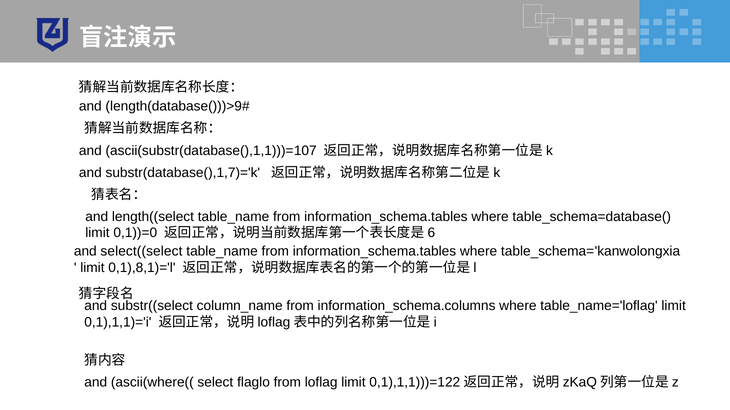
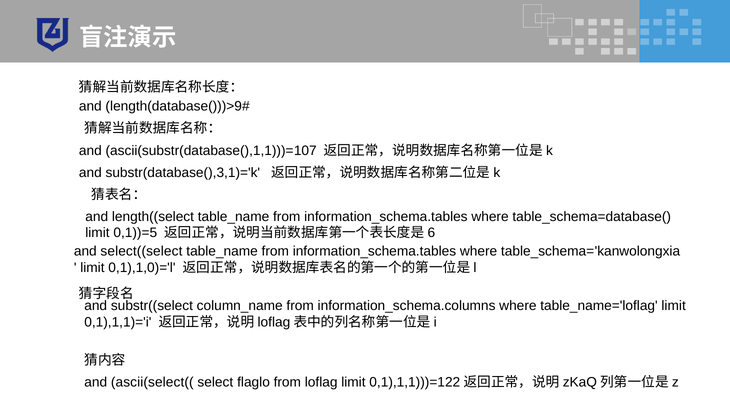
substr(database(),1,7)='k: substr(database(),1,7)='k -> substr(database(),3,1)='k (183, 173)
0,1))=0: 0,1))=0 -> 0,1))=5 (135, 233)
0,1),8,1)='l: 0,1),8,1)='l -> 0,1),1,0)='l (142, 268)
ascii(where((: ascii(where(( -> ascii(select(( (152, 383)
